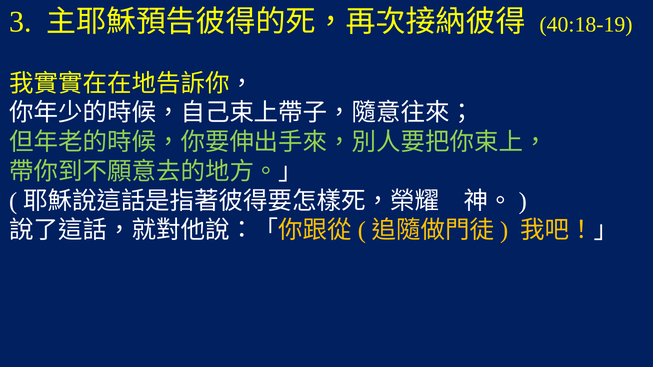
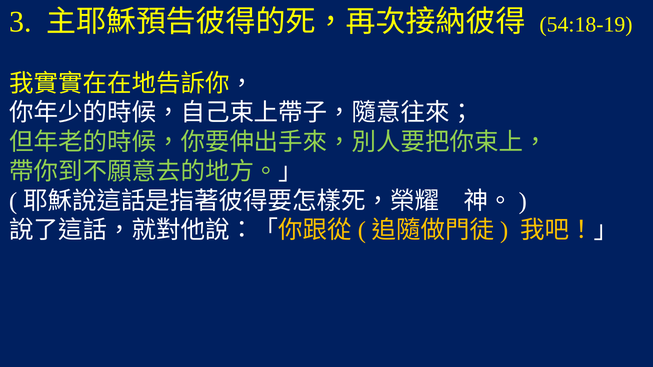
40:18-19: 40:18-19 -> 54:18-19 (586, 25)
